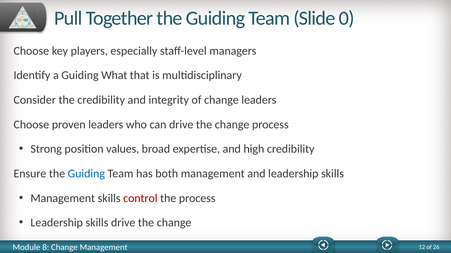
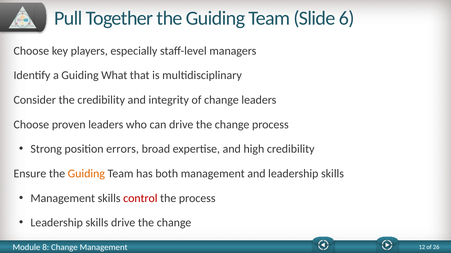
0: 0 -> 6 (347, 18)
values: values -> errors (123, 149)
Guiding colour: blue -> orange (86, 174)
